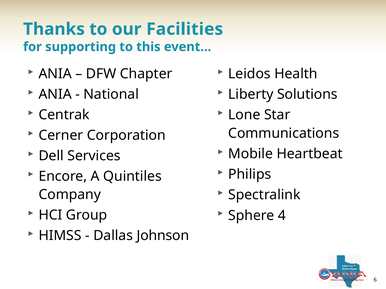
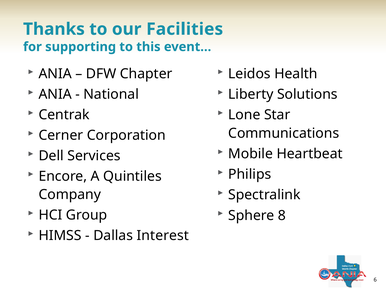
4: 4 -> 8 (282, 216)
Johnson: Johnson -> Interest (163, 236)
